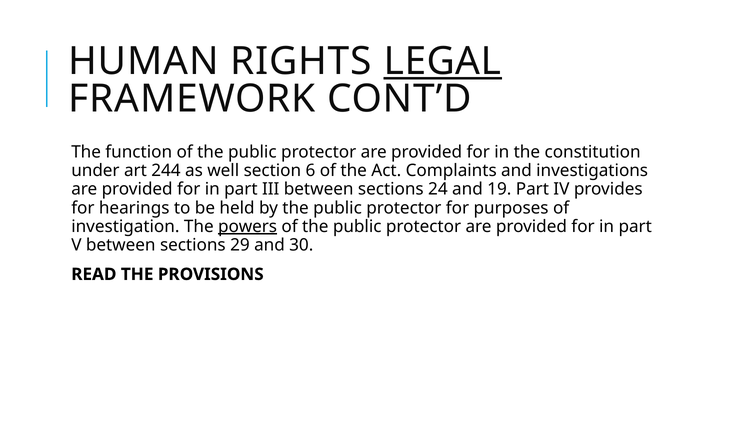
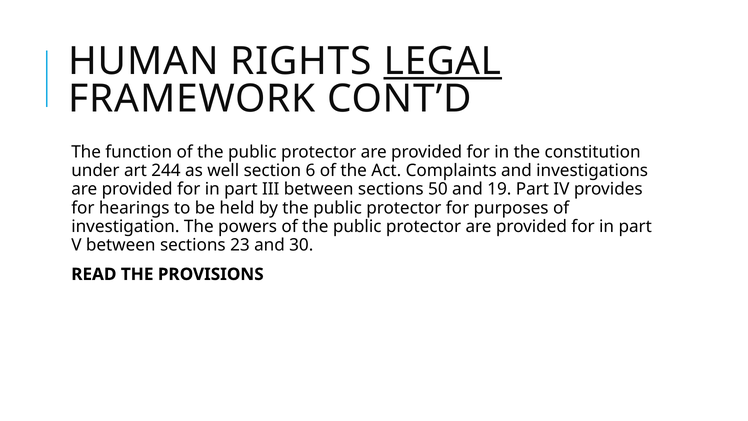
24: 24 -> 50 (438, 189)
powers underline: present -> none (248, 226)
29: 29 -> 23 (240, 245)
